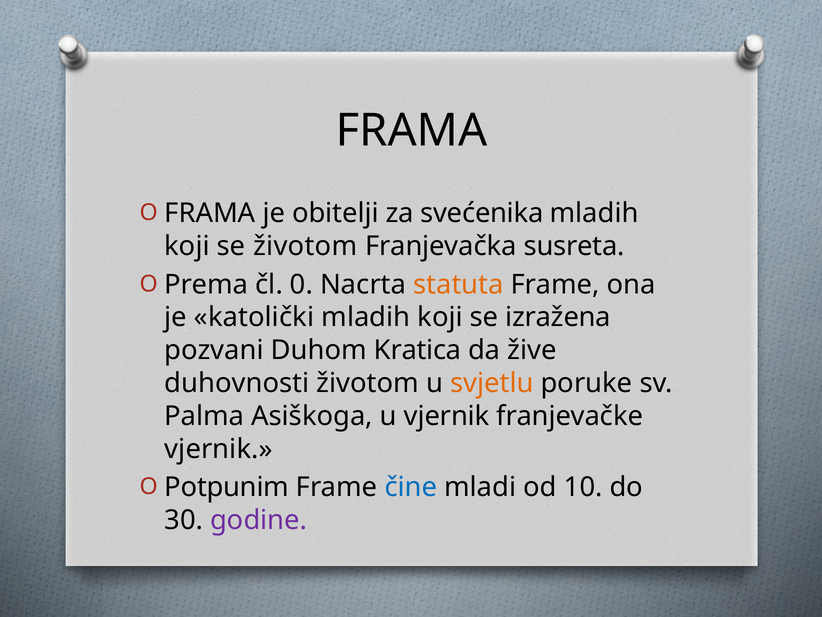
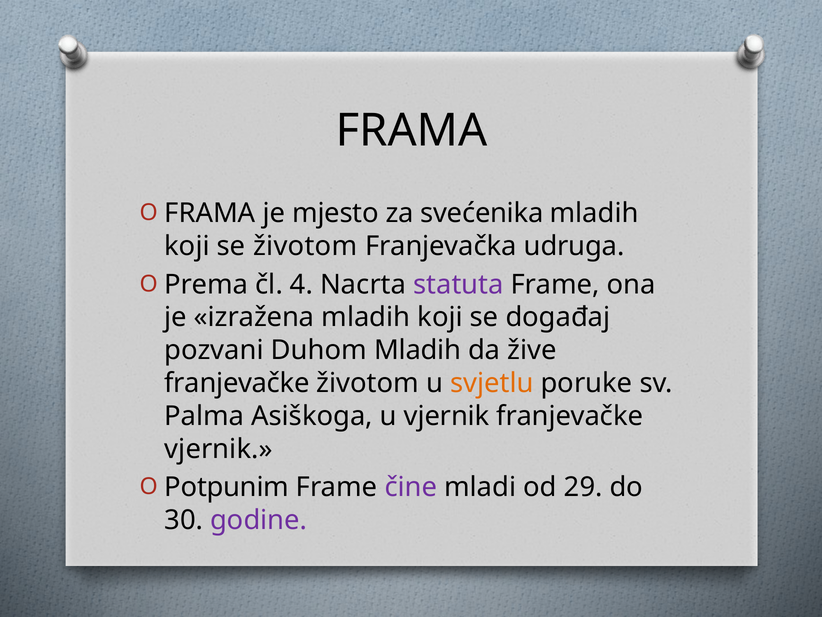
obitelji: obitelji -> mjesto (335, 213)
susreta: susreta -> udruga (574, 246)
0: 0 -> 4 (301, 284)
statuta colour: orange -> purple (458, 284)
katolički: katolički -> izražena (254, 317)
izražena: izražena -> događaj (558, 317)
Duhom Kratica: Kratica -> Mladih (418, 350)
duhovnosti: duhovnosti -> franjevačke (237, 383)
čine colour: blue -> purple (411, 487)
10: 10 -> 29 (583, 487)
